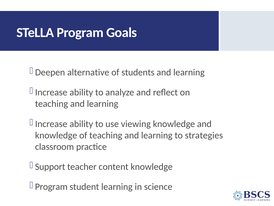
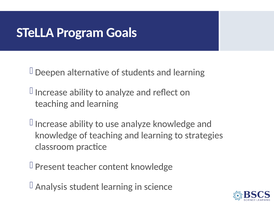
use viewing: viewing -> analyze (136, 124)
Support: Support -> Present (50, 166)
Program: Program -> Analysis (51, 186)
